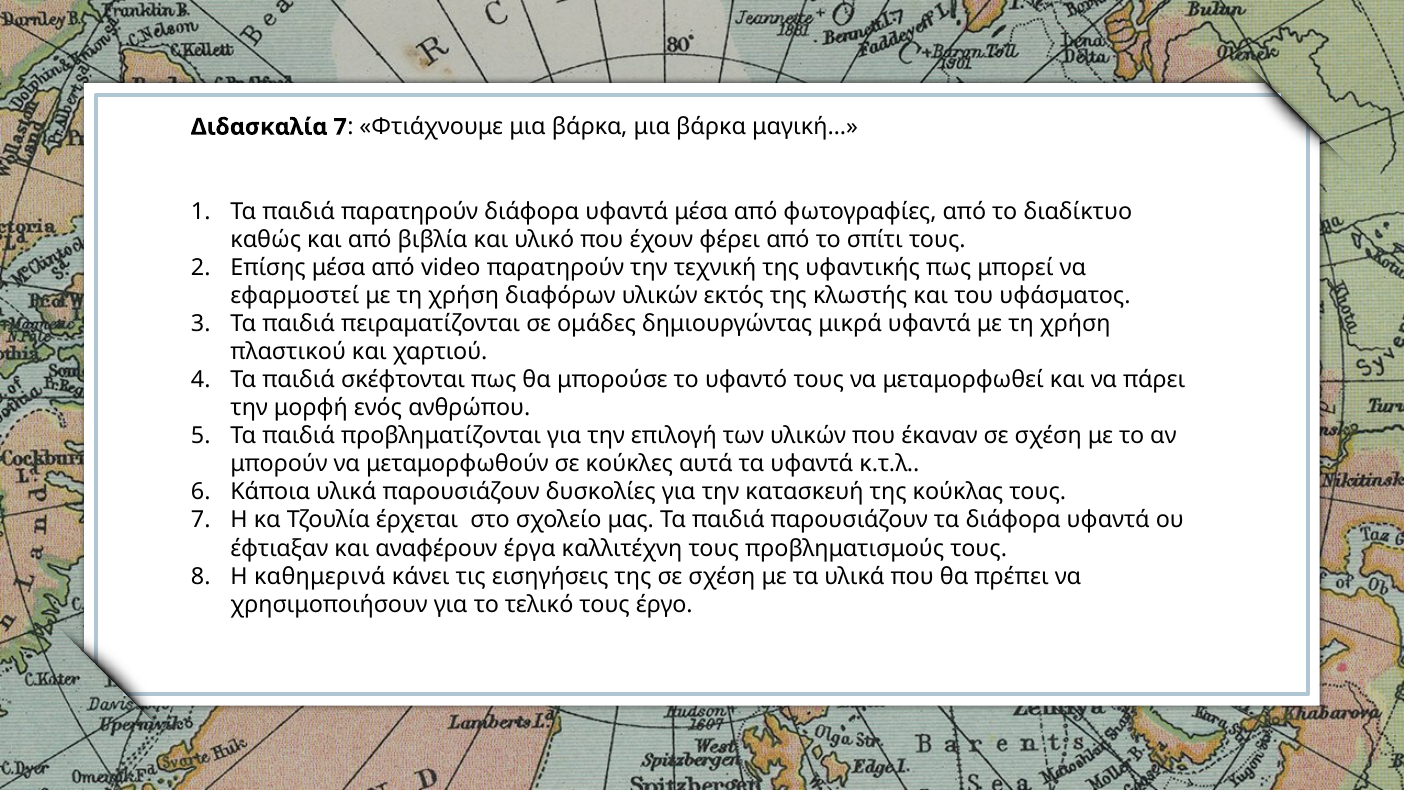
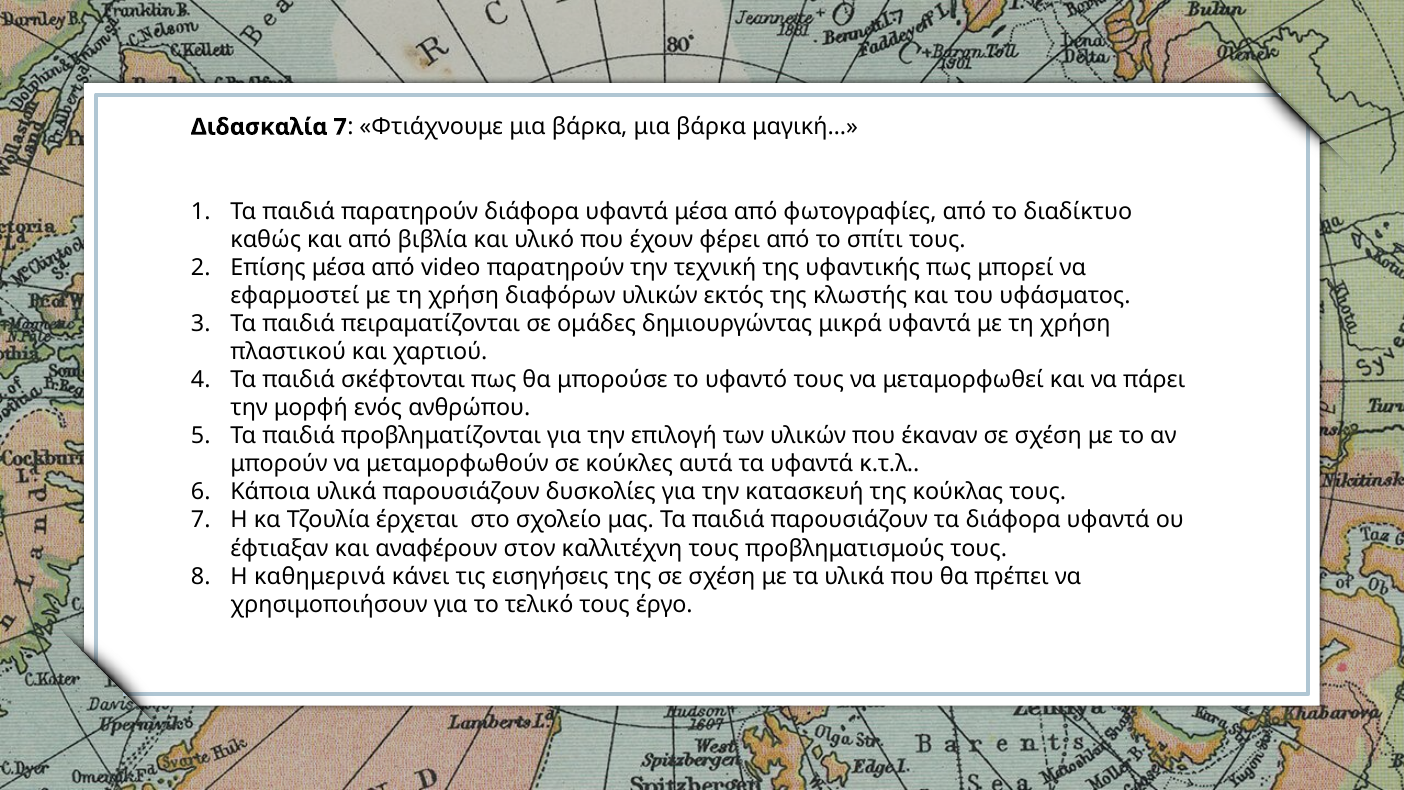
έργα: έργα -> στον (530, 548)
